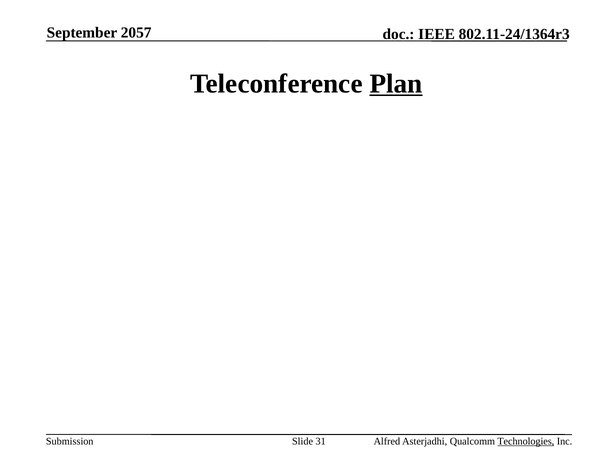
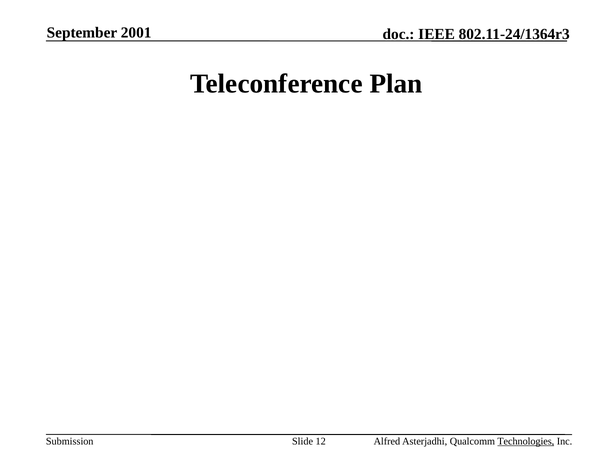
2057: 2057 -> 2001 (136, 32)
Plan underline: present -> none (396, 84)
31: 31 -> 12 (321, 441)
